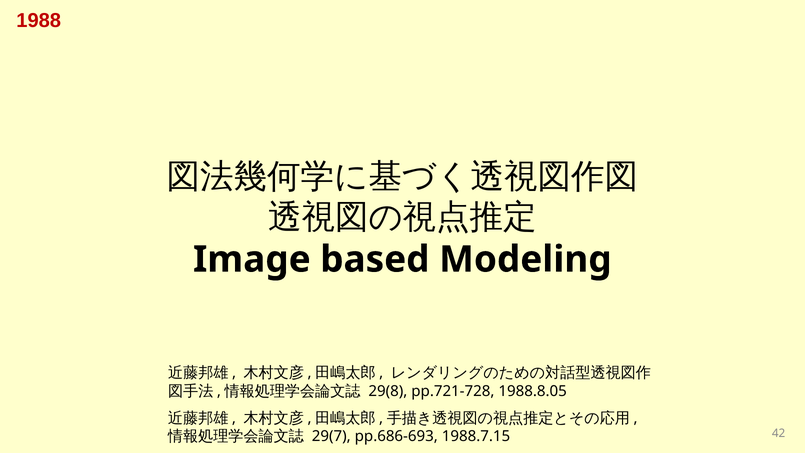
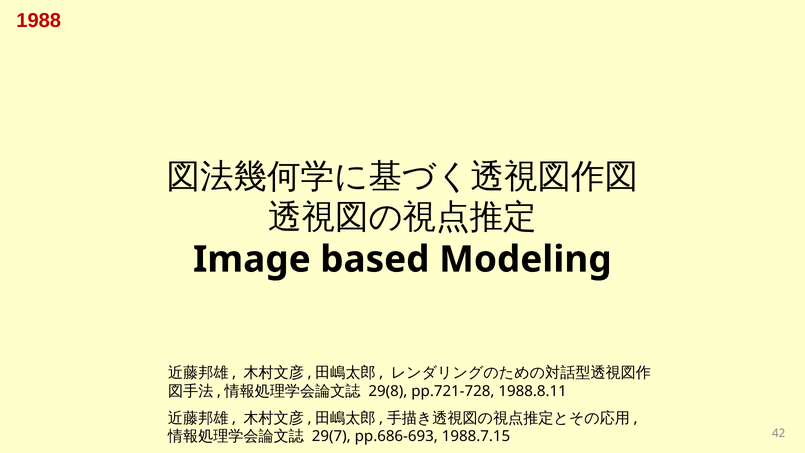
1988.8.05: 1988.8.05 -> 1988.8.11 (533, 391)
